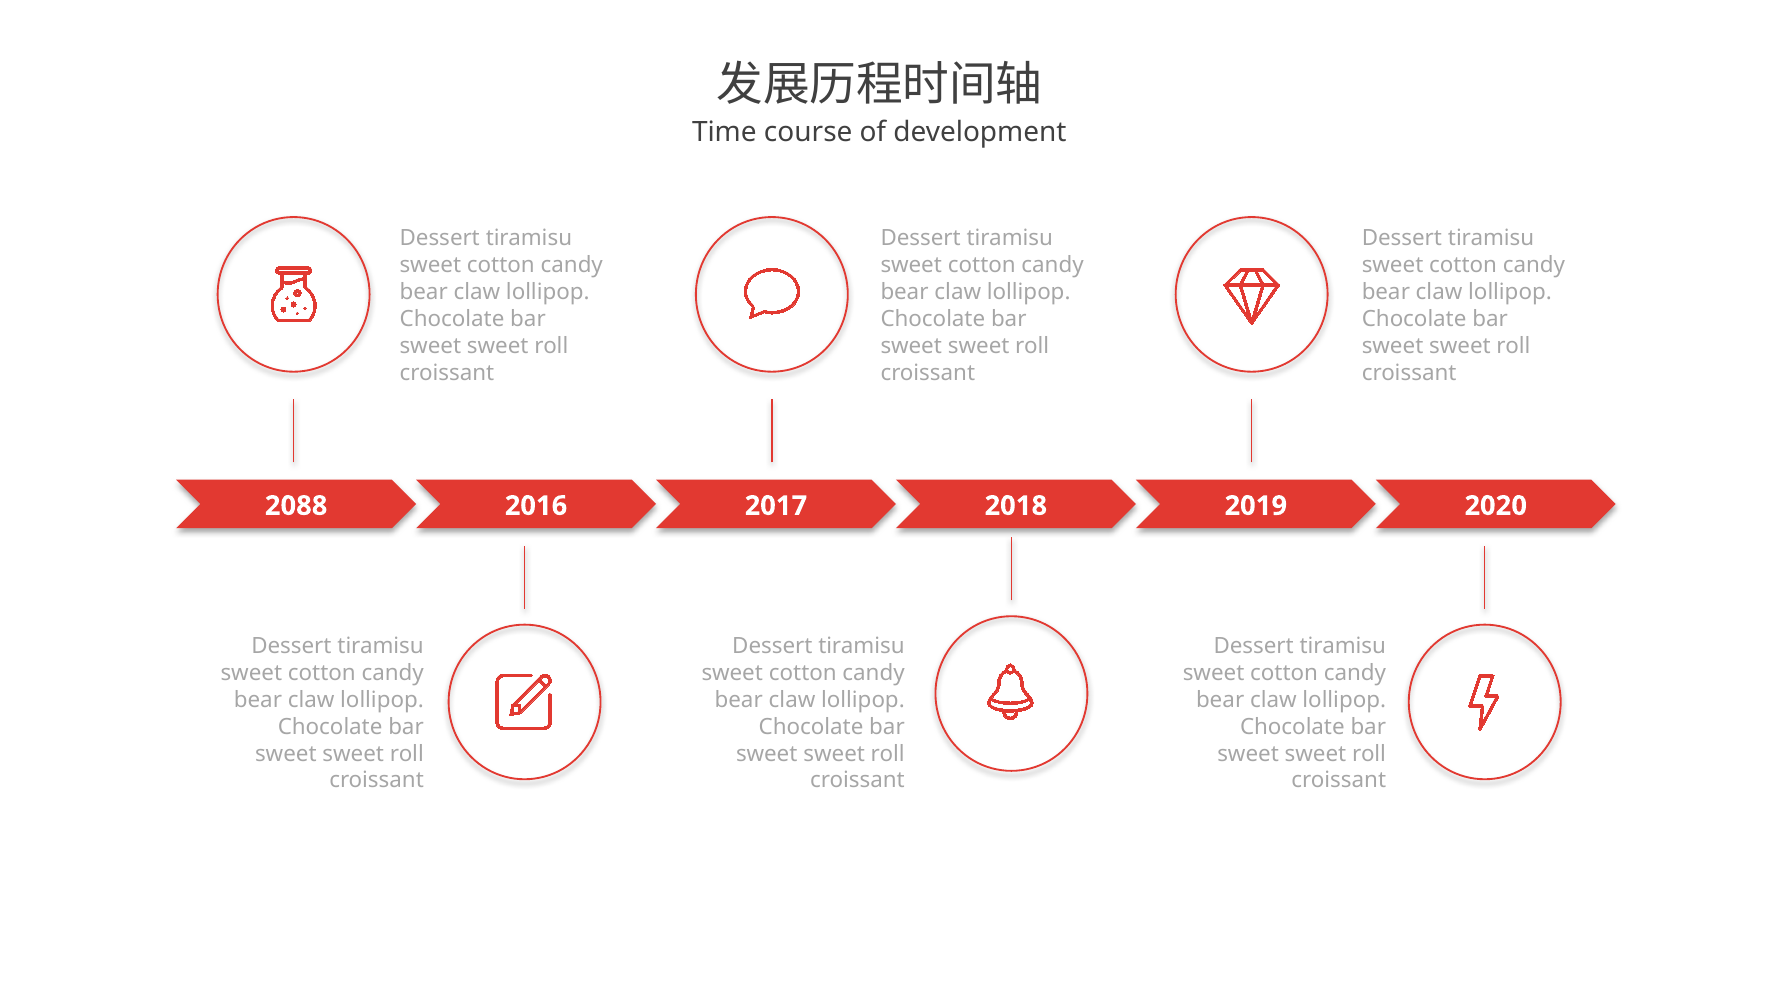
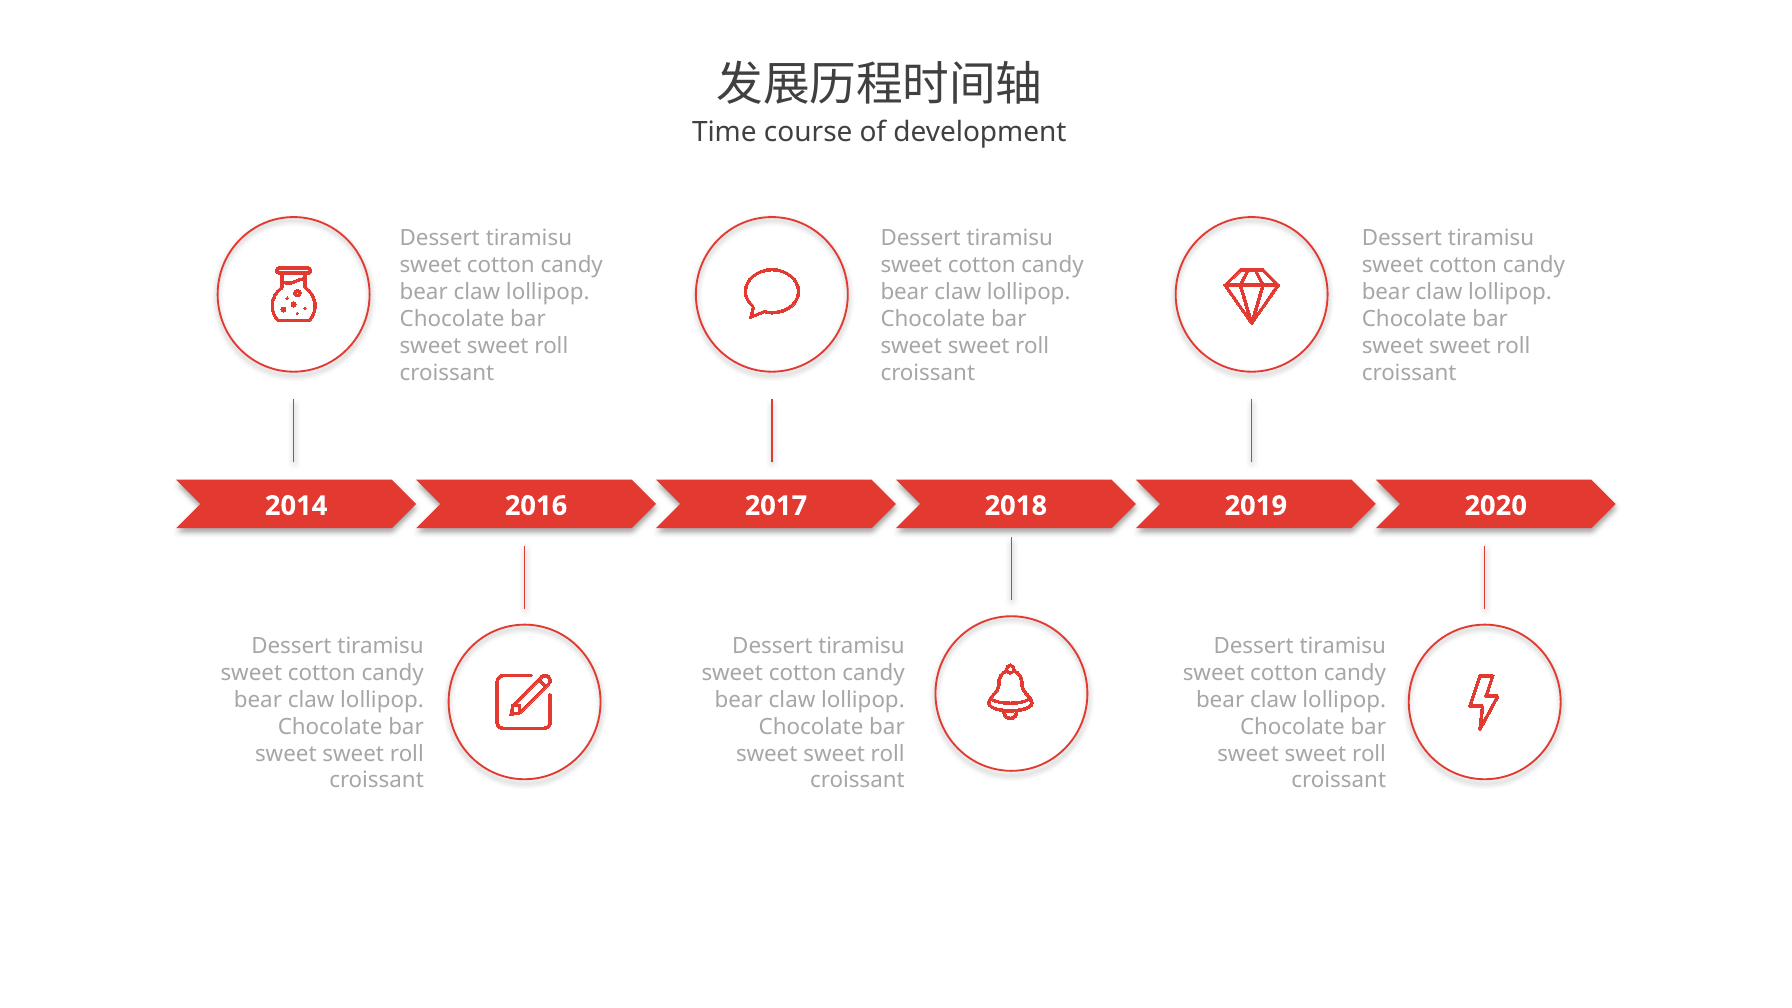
2088: 2088 -> 2014 (296, 506)
